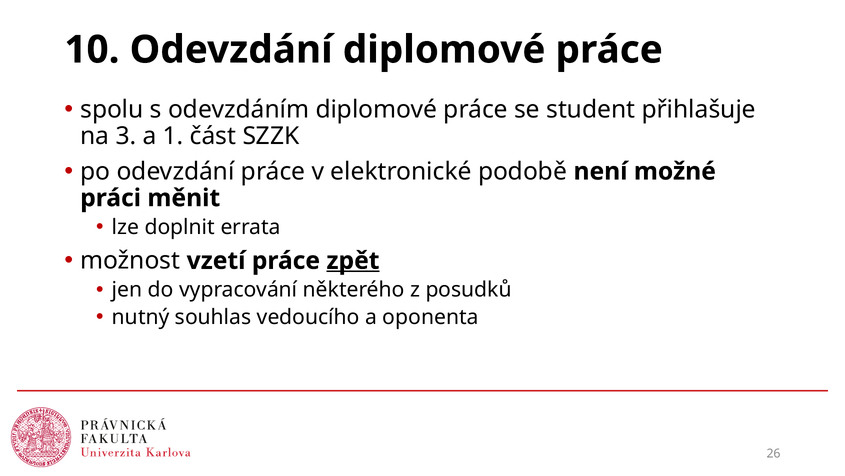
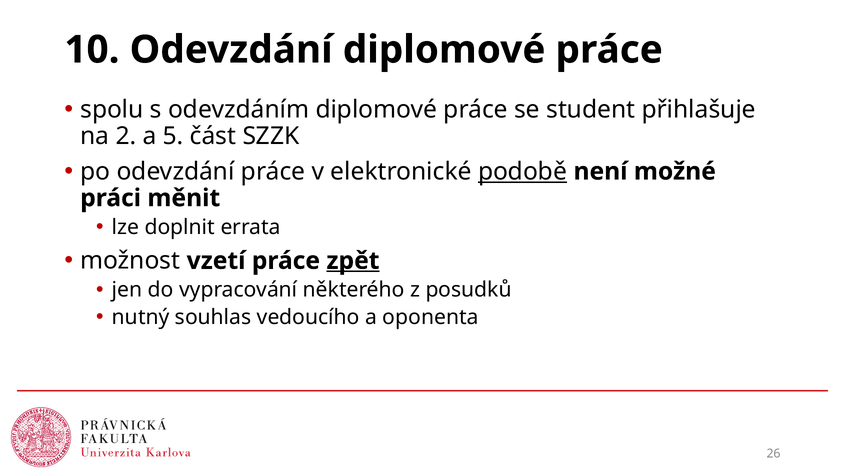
3: 3 -> 2 (126, 136)
1: 1 -> 5 (173, 136)
podobě underline: none -> present (523, 171)
